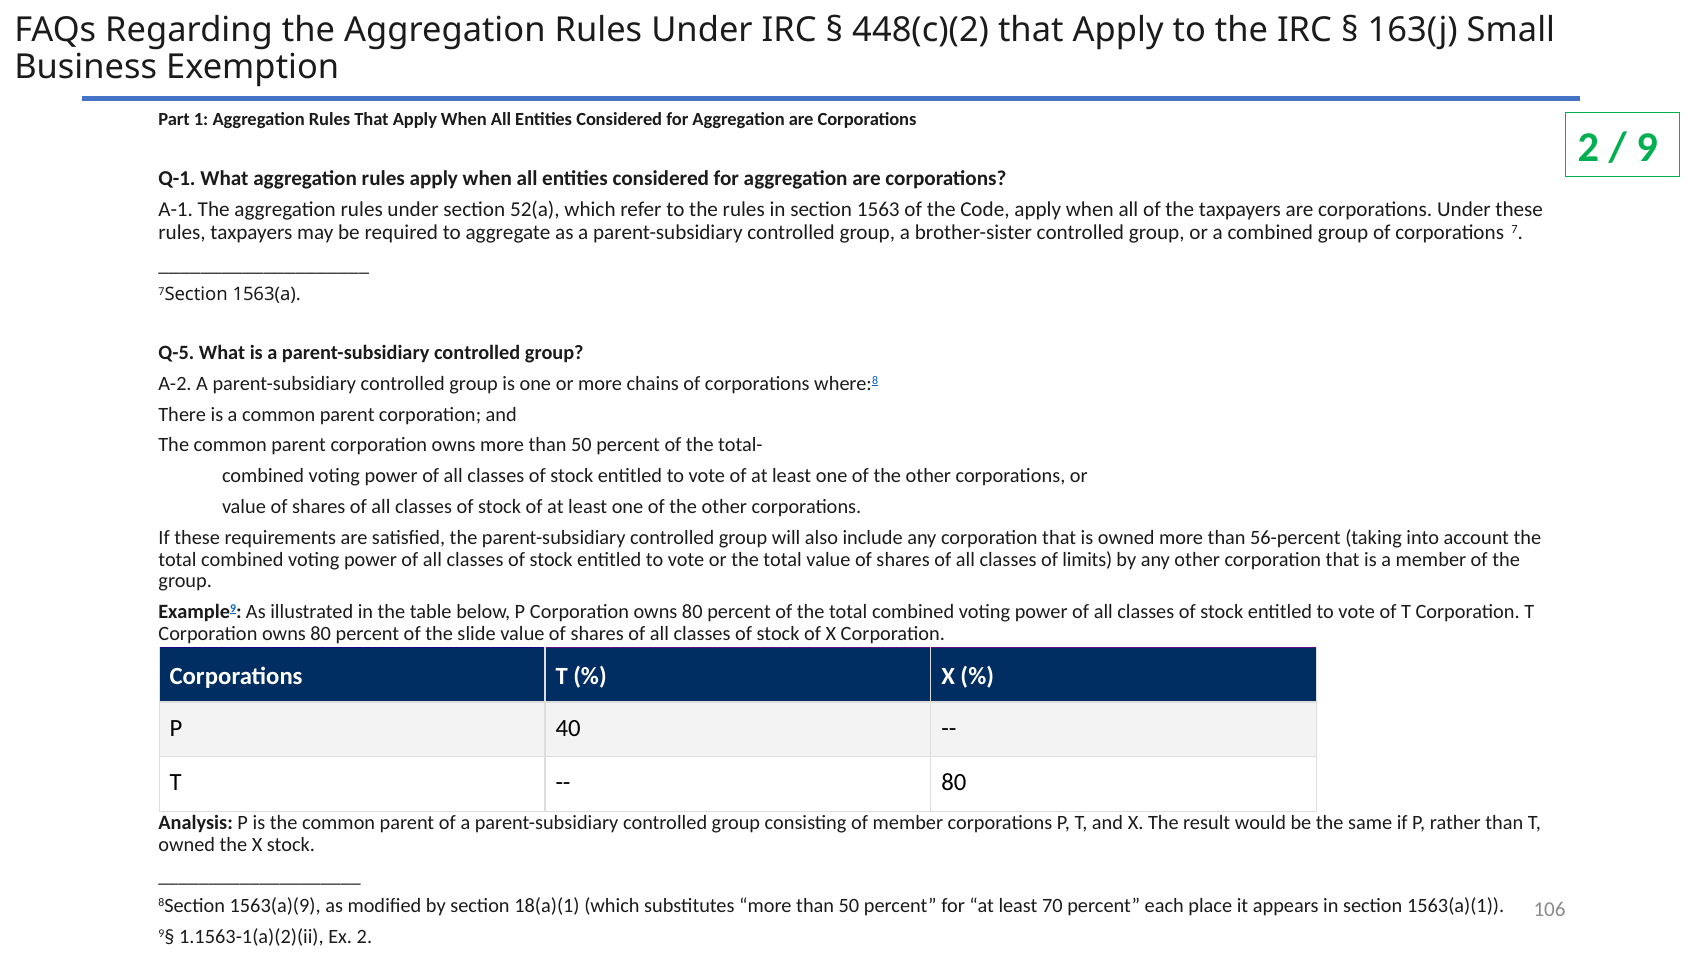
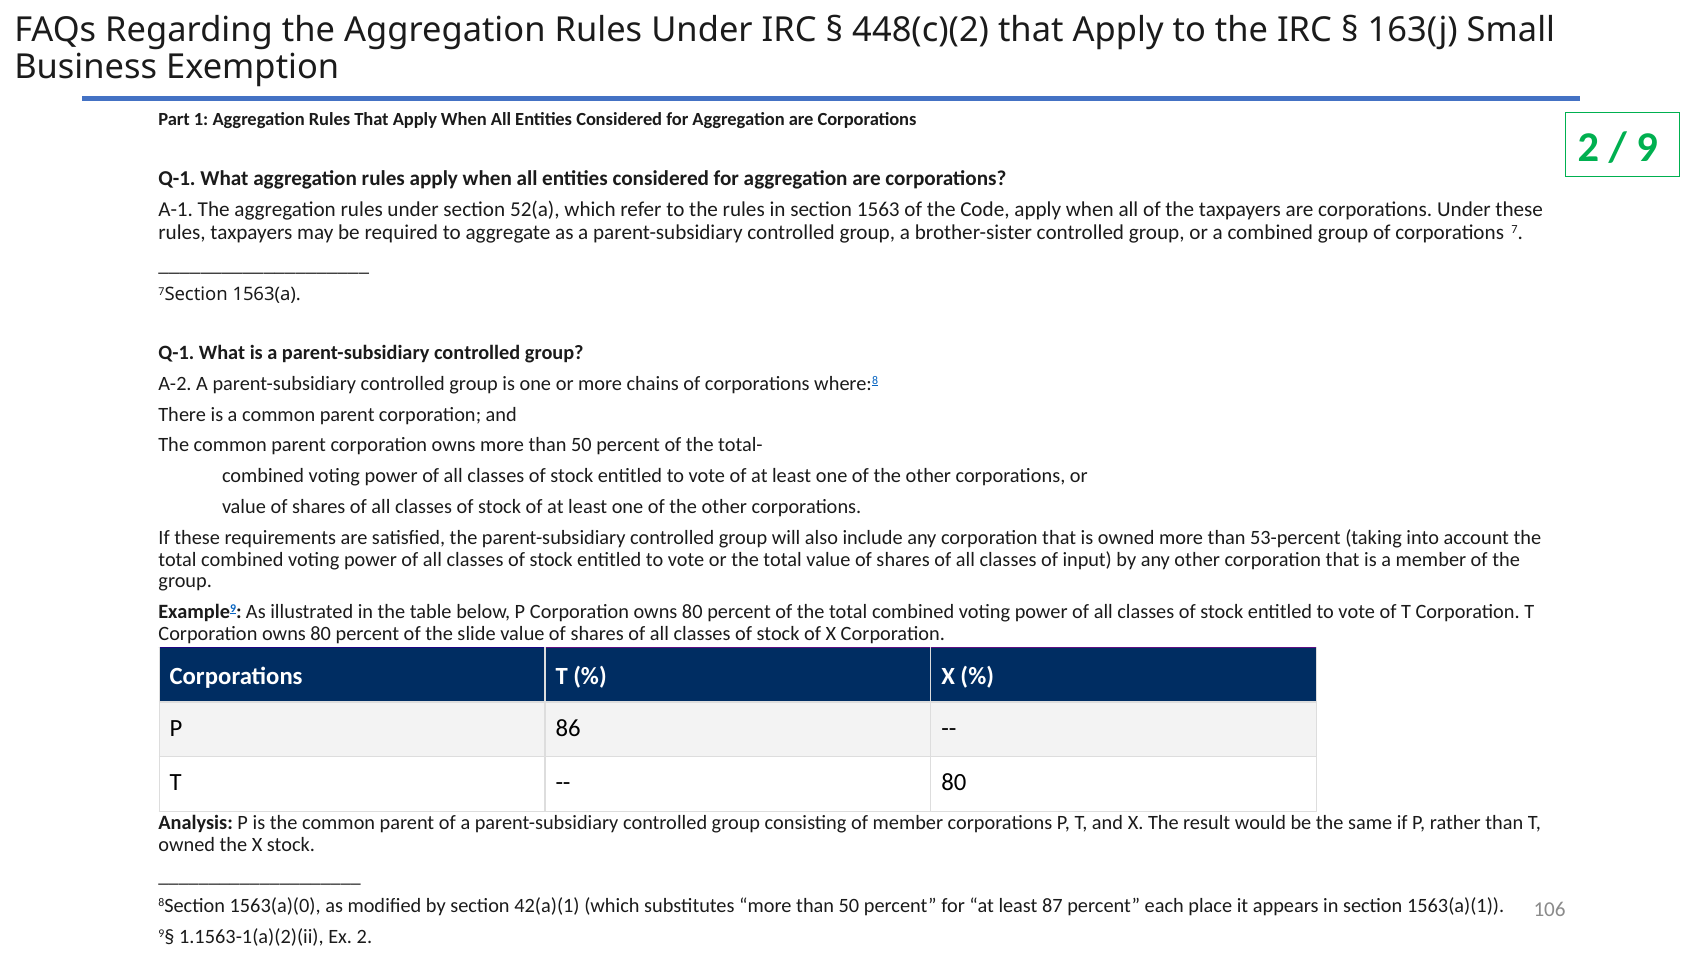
Q-5: Q-5 -> Q-1 (176, 353)
56-percent: 56-percent -> 53-percent (1295, 538)
limits: limits -> input (1087, 560)
40: 40 -> 86 (568, 728)
1563(a)(9: 1563(a)(9 -> 1563(a)(0 (275, 907)
18(a)(1: 18(a)(1 -> 42(a)(1 (547, 907)
70: 70 -> 87 (1052, 907)
